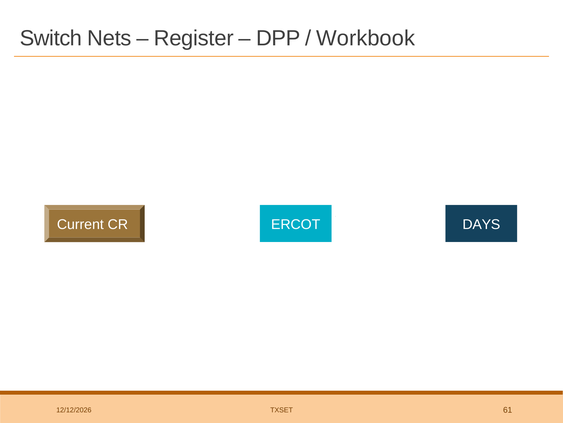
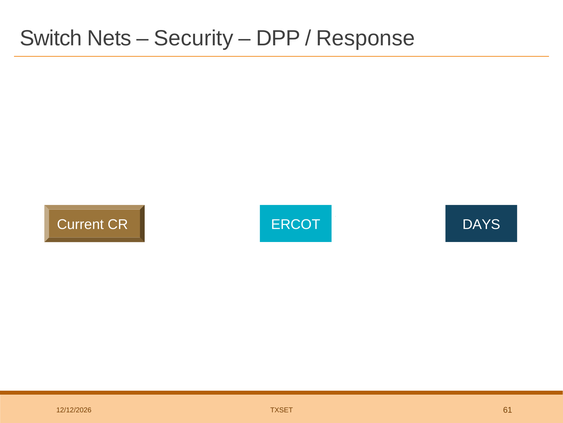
Register: Register -> Security (194, 38)
Workbook: Workbook -> Response (366, 38)
